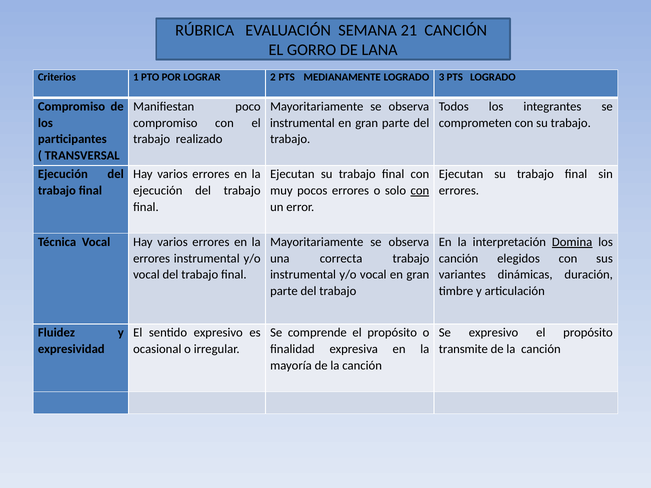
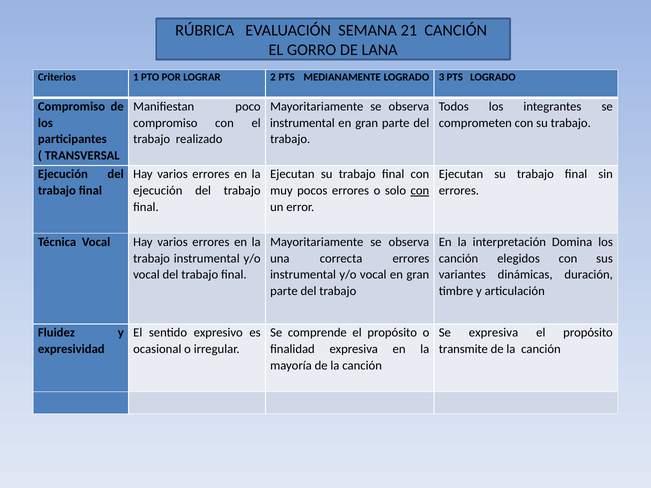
Domina underline: present -> none (572, 242)
errores: errores -> trabajo (152, 259)
correcta trabajo: trabajo -> errores (411, 259)
Se expresivo: expresivo -> expresiva (493, 333)
